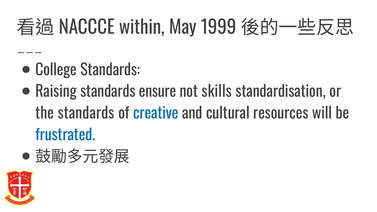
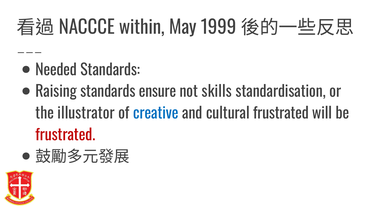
College: College -> Needed (56, 70)
the standards: standards -> illustrator (86, 113)
cultural resources: resources -> frustrated (281, 113)
frustrated colour: blue -> red (65, 135)
